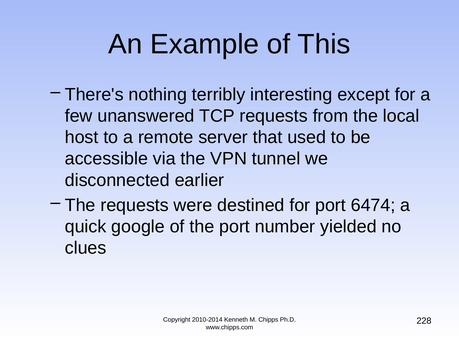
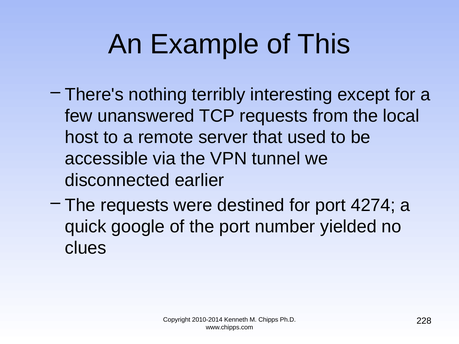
6474: 6474 -> 4274 (373, 205)
